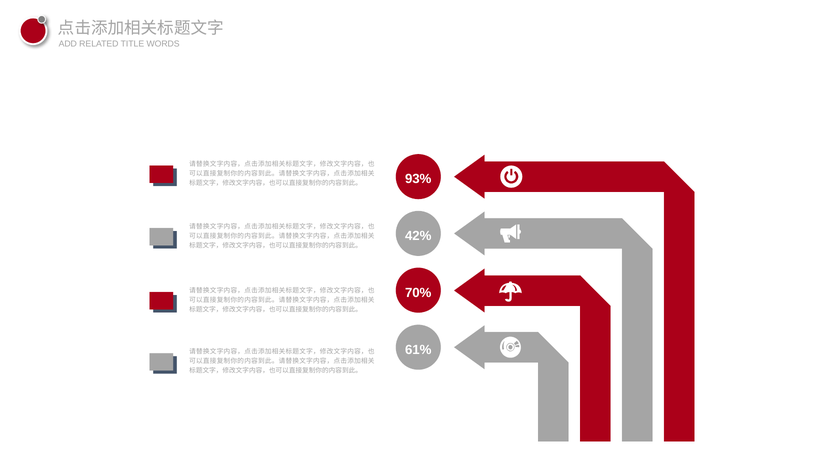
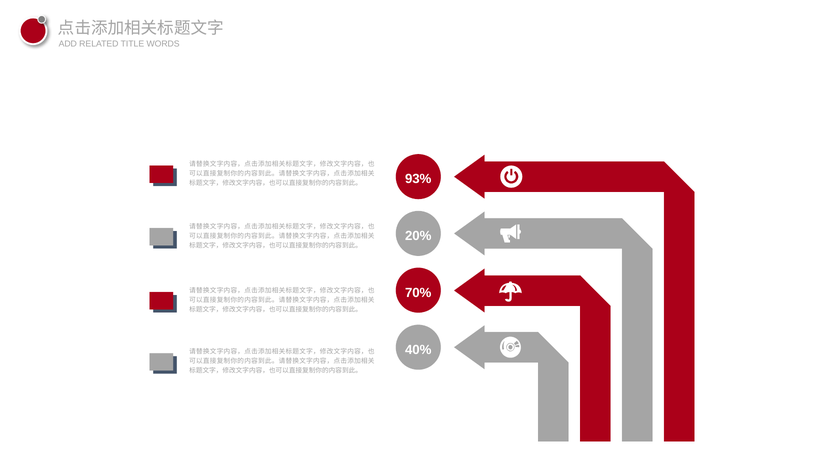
42%: 42% -> 20% (418, 236)
61%: 61% -> 40% (418, 350)
